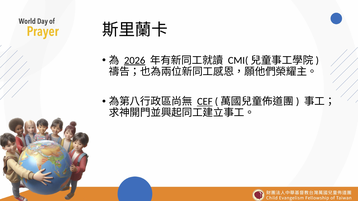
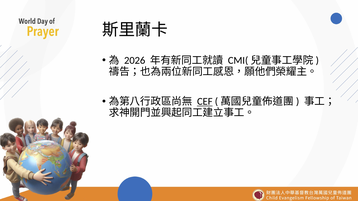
2026 underline: present -> none (135, 61)
